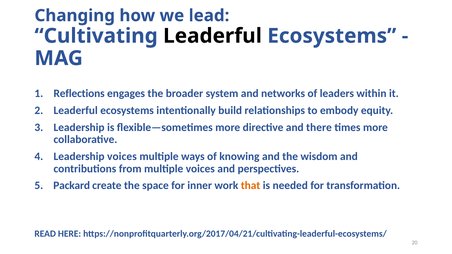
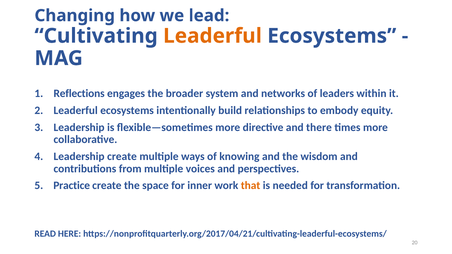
Leaderful colour: black -> orange (213, 36)
Leadership voices: voices -> create (122, 157)
Packard: Packard -> Practice (72, 186)
